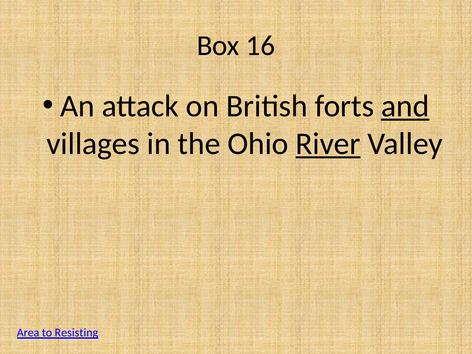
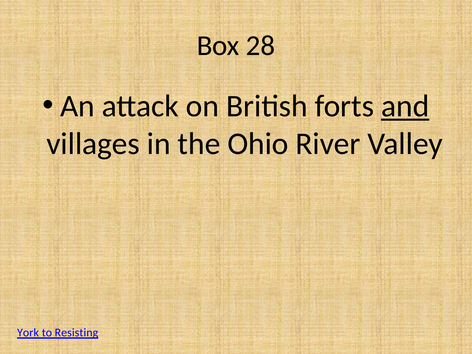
16: 16 -> 28 (261, 46)
River underline: present -> none (328, 144)
Area: Area -> York (28, 333)
